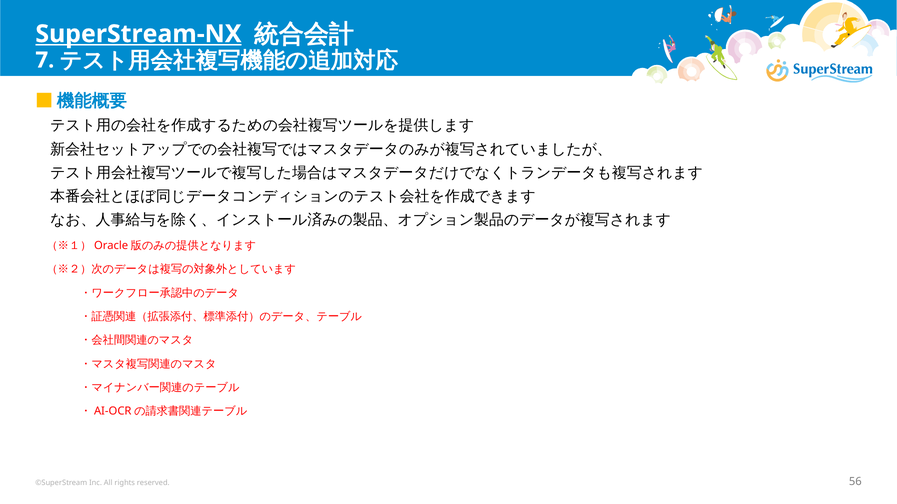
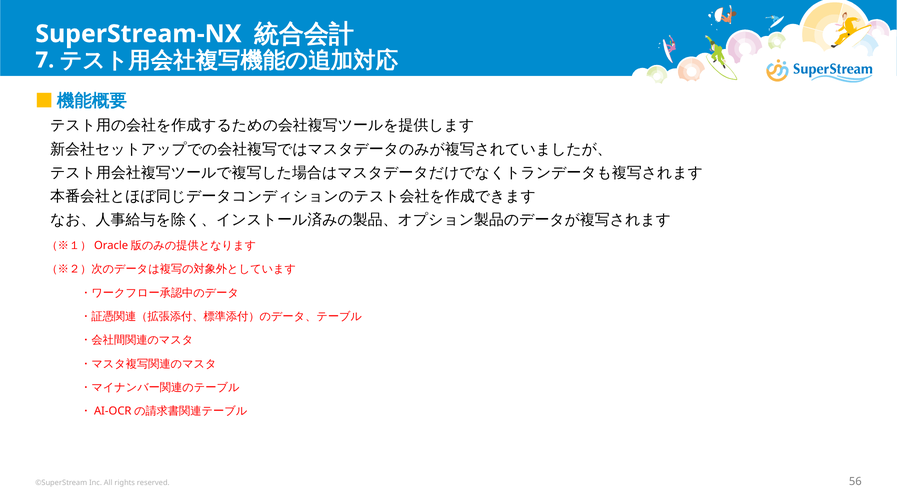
SuperStream-NX underline: present -> none (138, 34)
